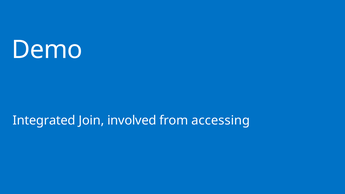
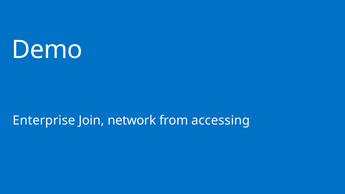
Integrated: Integrated -> Enterprise (44, 121)
involved: involved -> network (132, 121)
